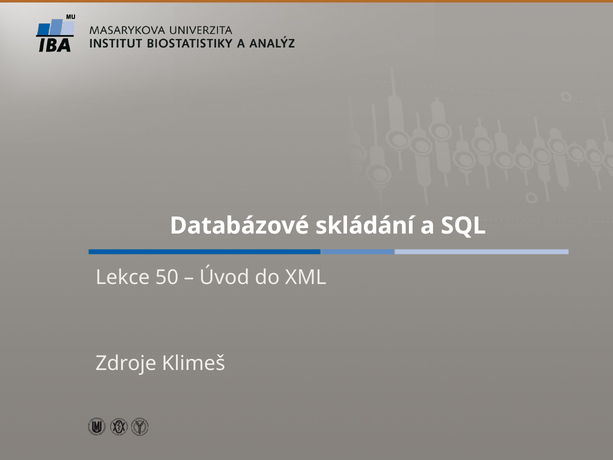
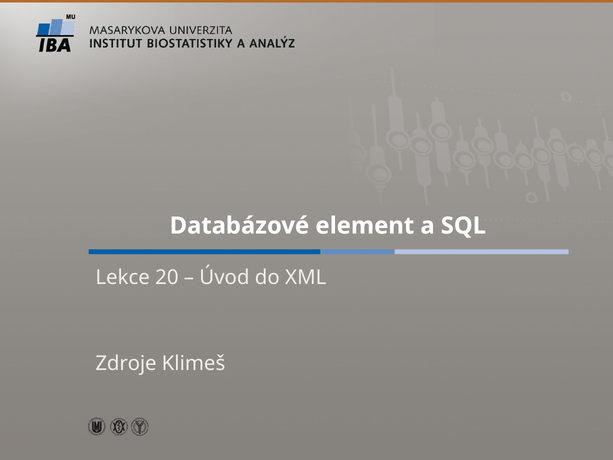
skládání: skládání -> element (365, 226)
50: 50 -> 20 (167, 277)
